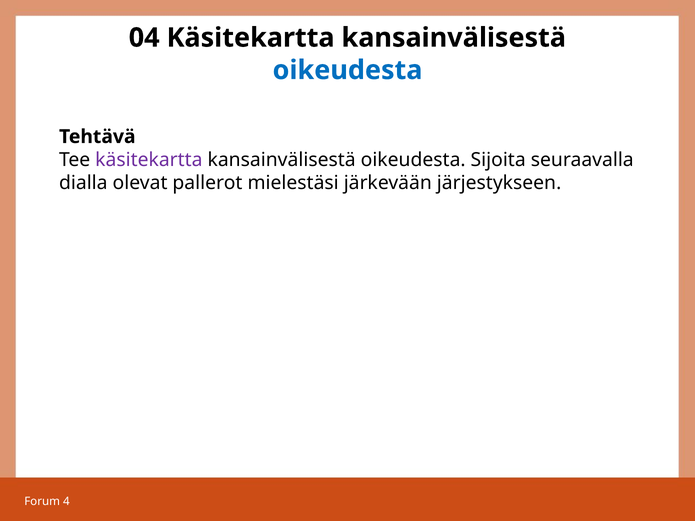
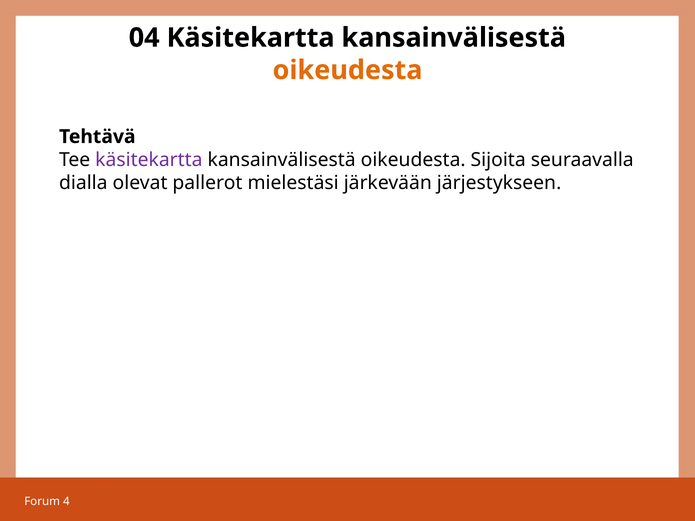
oikeudesta colour: blue -> orange (347, 70)
